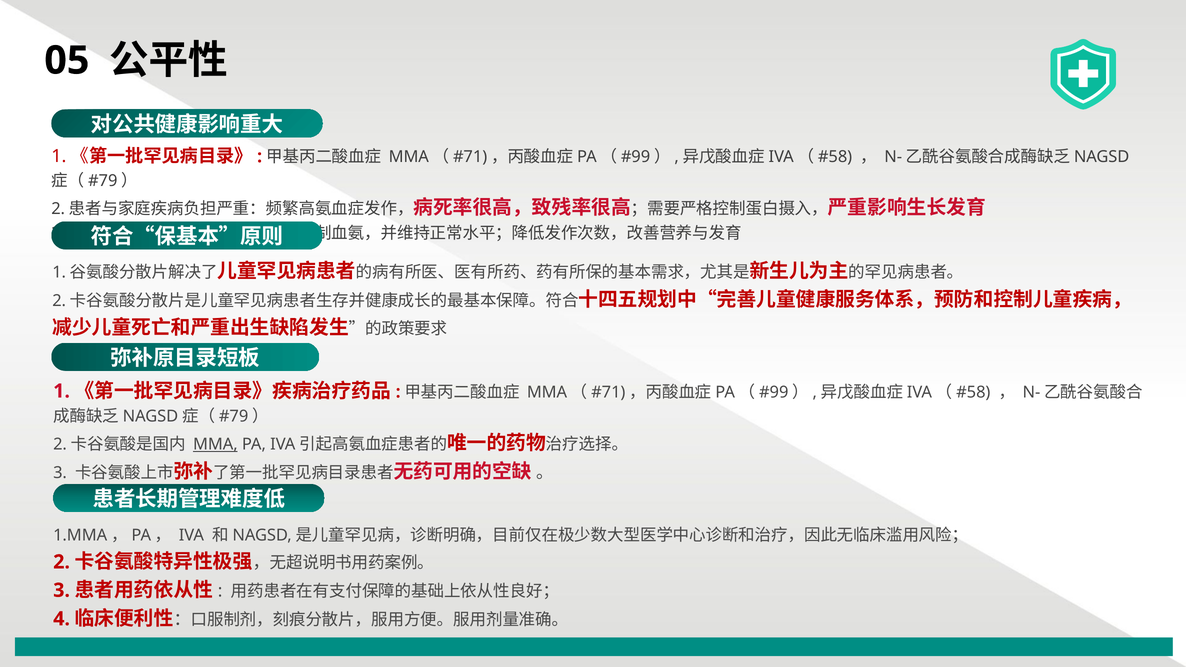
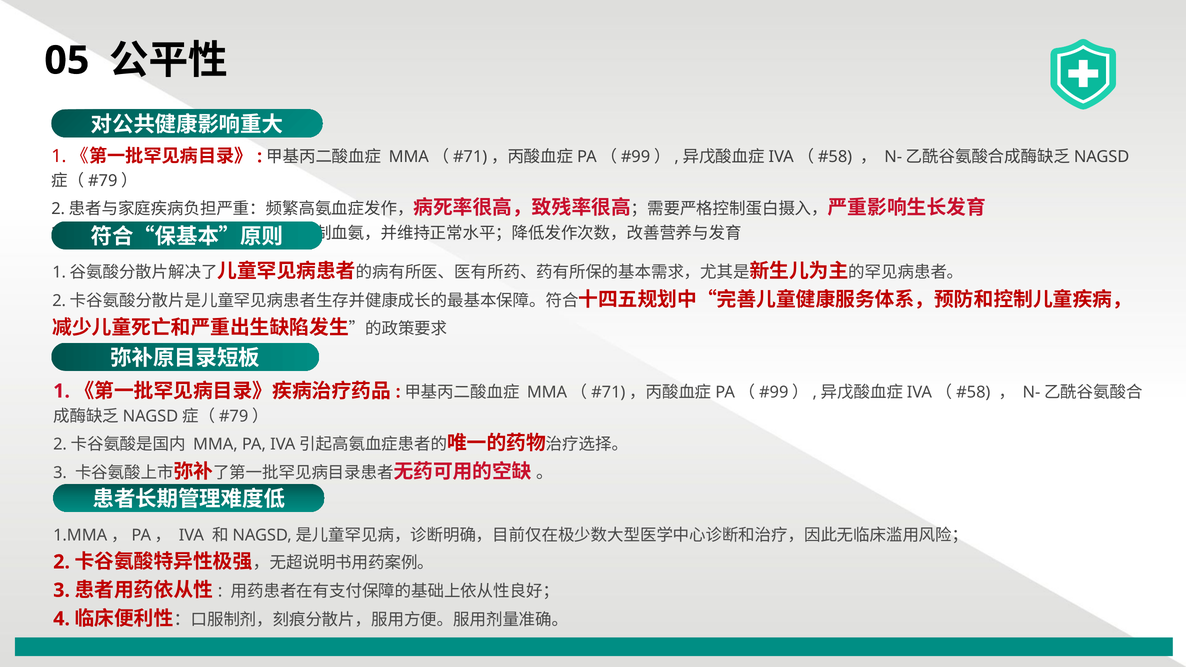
MMA underline: present -> none (215, 444)
